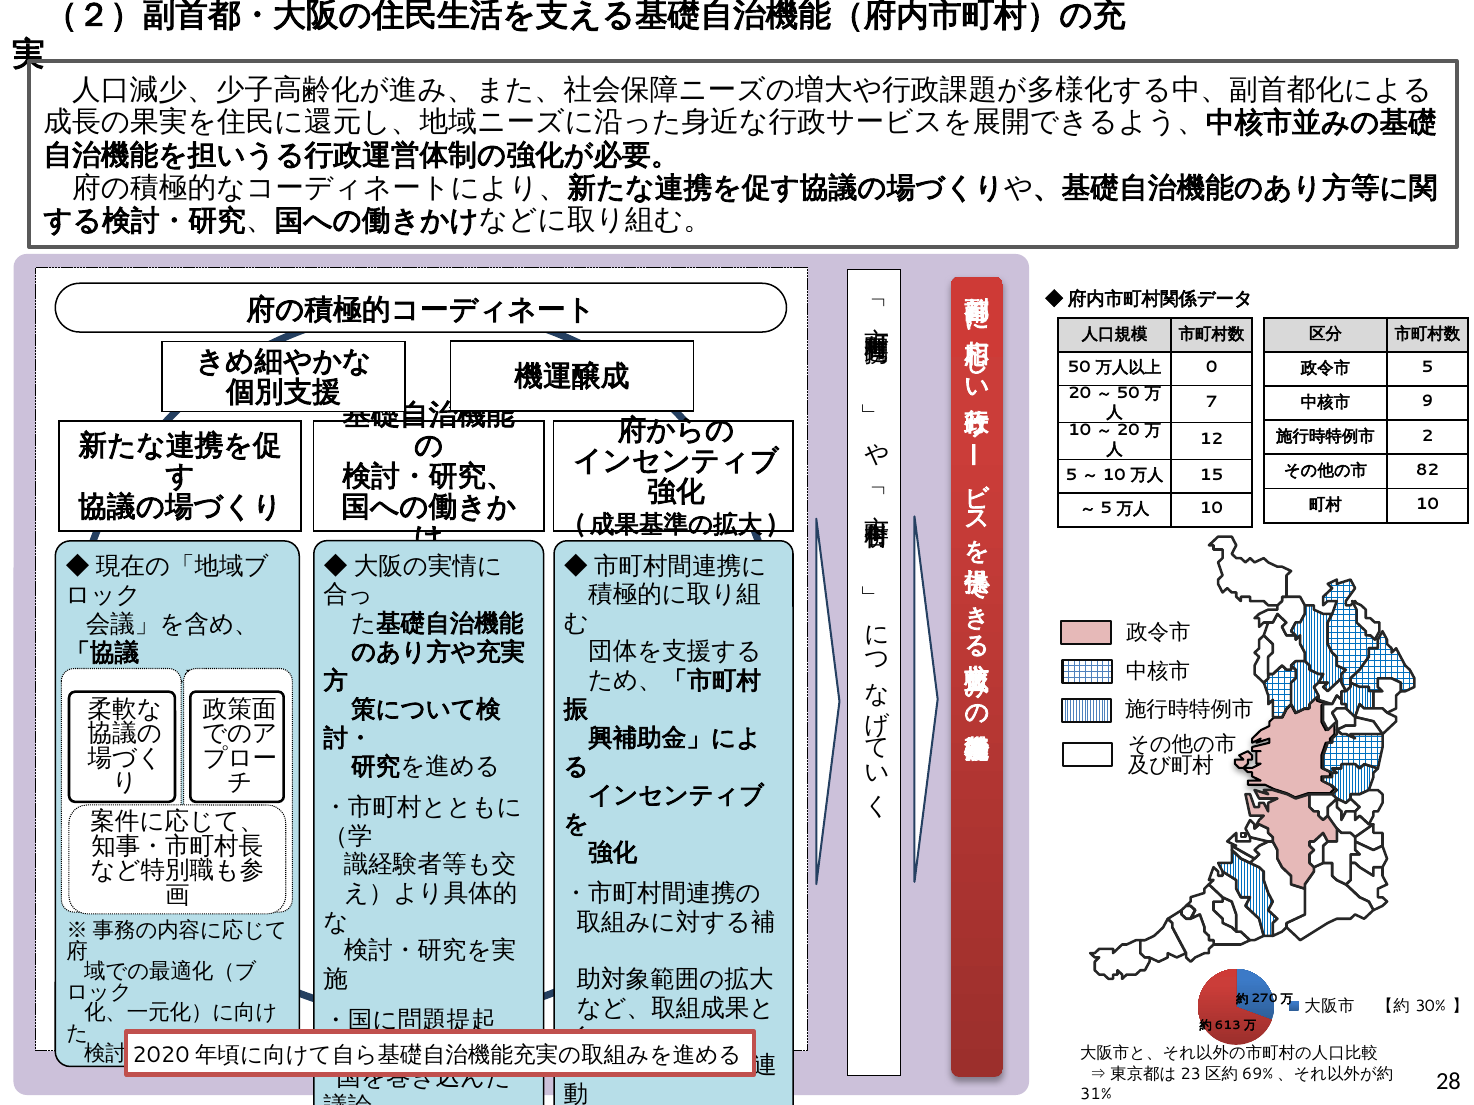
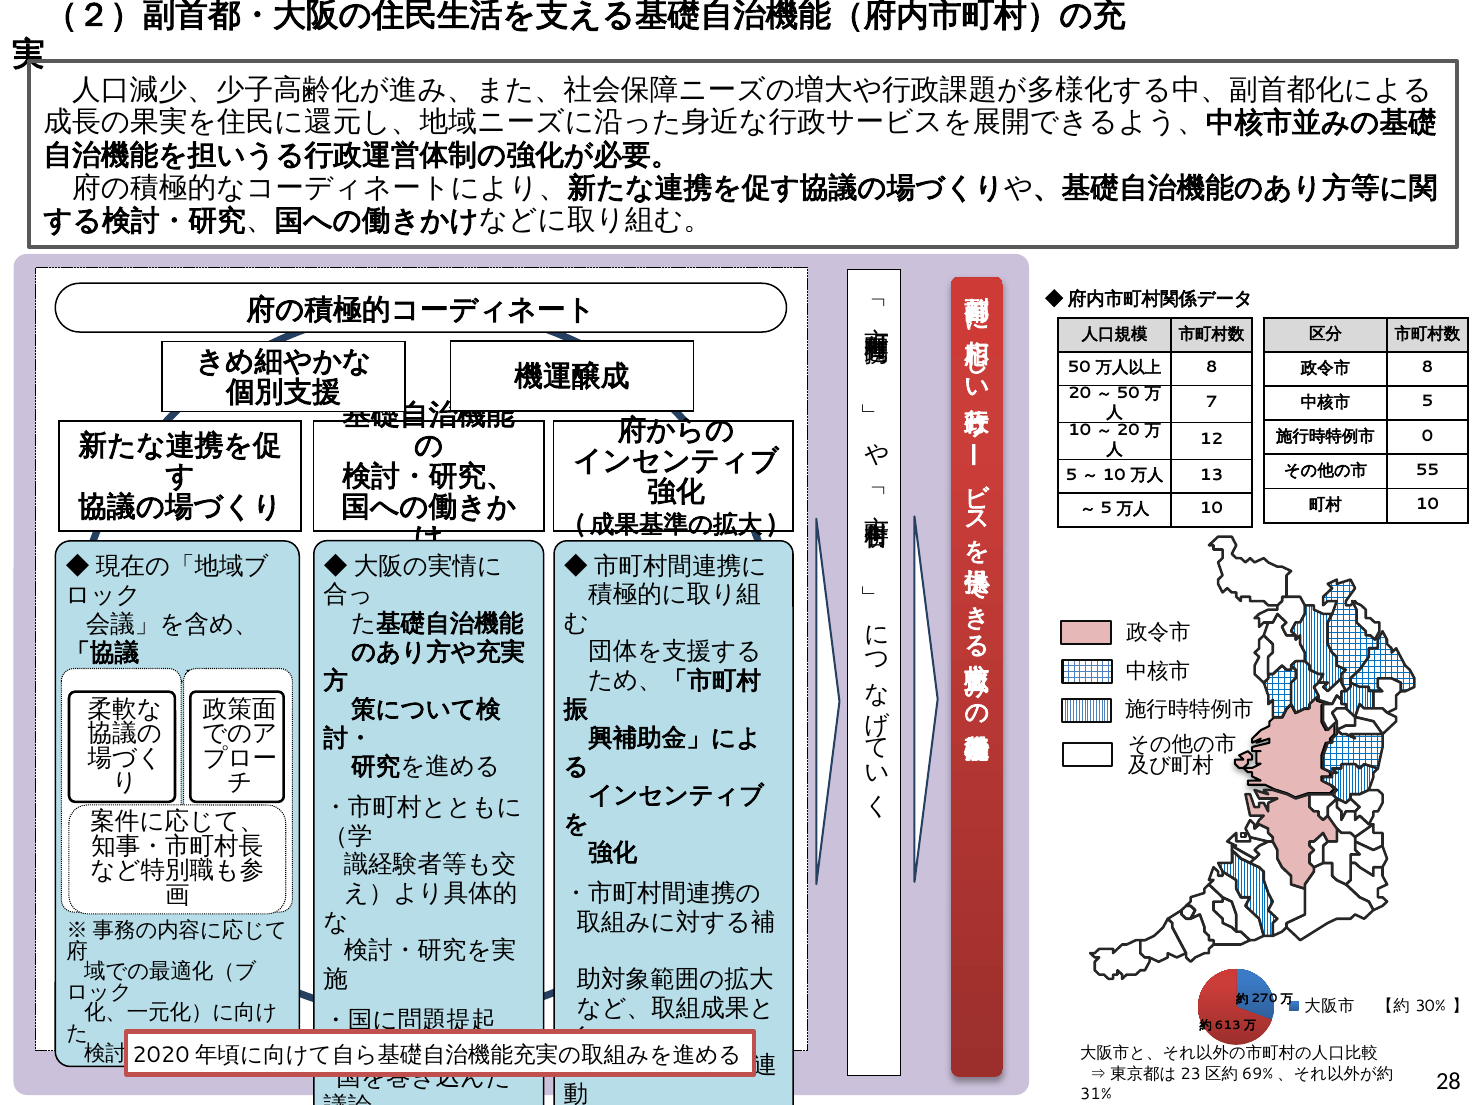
0: 0 -> 8 (1212, 367)
5: 5 -> 8 (1428, 368)
9: 9 -> 5 (1427, 402)
2: 2 -> 0 (1428, 436)
82: 82 -> 55 (1427, 470)
15: 15 -> 13 (1212, 475)
